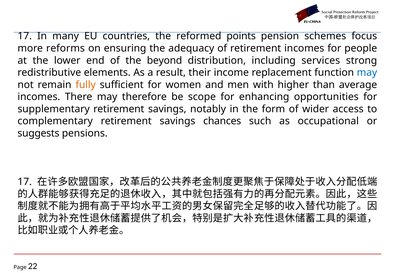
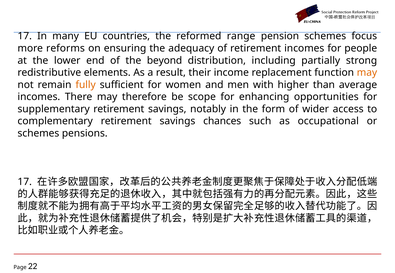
points: points -> range (241, 36)
services: services -> partially (321, 61)
may colour: blue -> orange (367, 73)
suggests: suggests -> schemes (38, 133)
